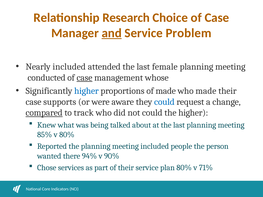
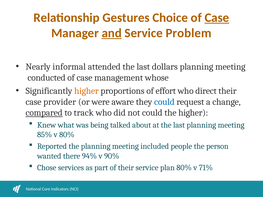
Research: Research -> Gestures (126, 18)
Case underline: none -> present (217, 18)
Nearly included: included -> informal (69, 67)
female: female -> dollars (165, 67)
case underline: present -> none (84, 78)
higher colour: blue -> orange (86, 91)
of made: made -> effort (166, 91)
who made: made -> direct (206, 91)
supports: supports -> provider (60, 102)
